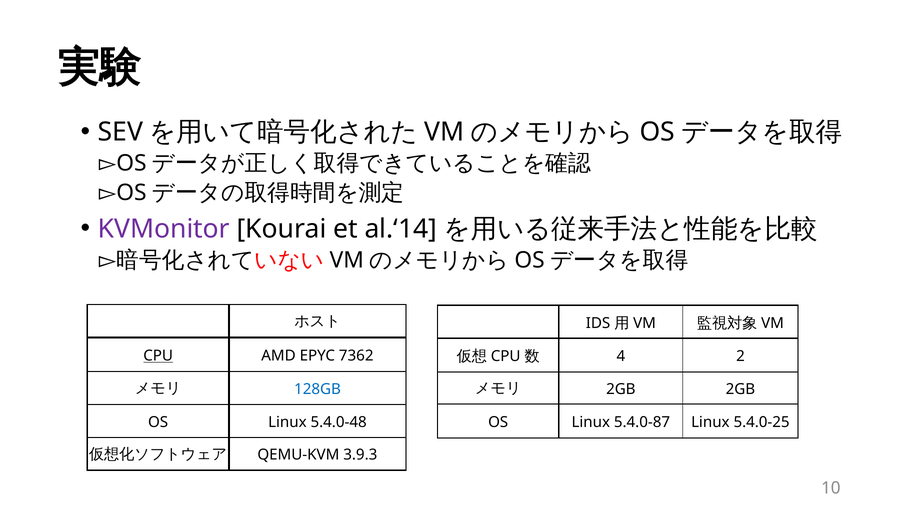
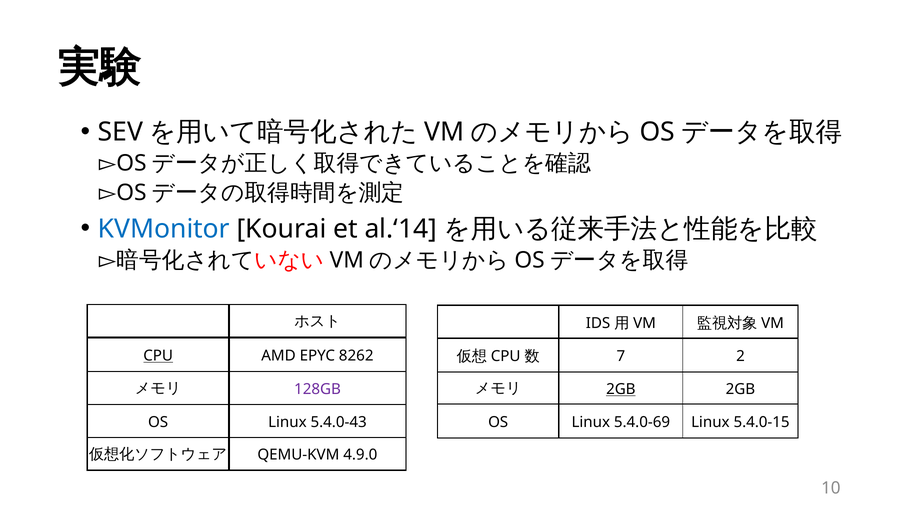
KVMonitor colour: purple -> blue (164, 229)
4: 4 -> 7 (621, 356)
7362: 7362 -> 8262 (356, 356)
128GB colour: blue -> purple (318, 389)
2GB underline: none -> present (621, 389)
5.4.0-48: 5.4.0-48 -> 5.4.0-43 (339, 422)
5.4.0-87: 5.4.0-87 -> 5.4.0-69 (642, 422)
5.4.0-25: 5.4.0-25 -> 5.4.0-15 (762, 422)
3.9.3: 3.9.3 -> 4.9.0 (360, 455)
